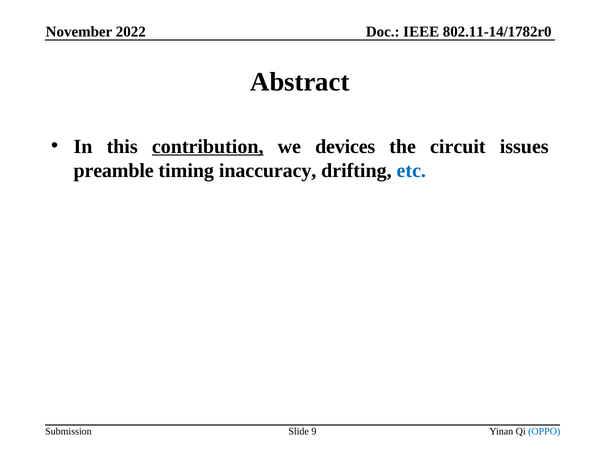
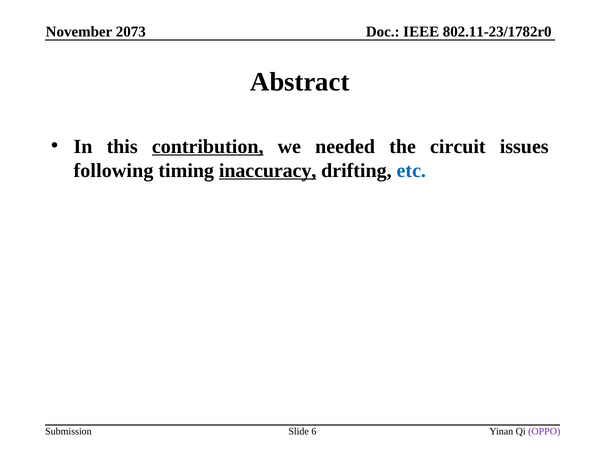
802.11-14/1782r0: 802.11-14/1782r0 -> 802.11-23/1782r0 (497, 32)
2022: 2022 -> 2073 (131, 32)
devices: devices -> needed (345, 146)
preamble: preamble -> following (113, 170)
inaccuracy underline: none -> present (268, 170)
9: 9 -> 6 (314, 432)
OPPO colour: blue -> purple (544, 432)
